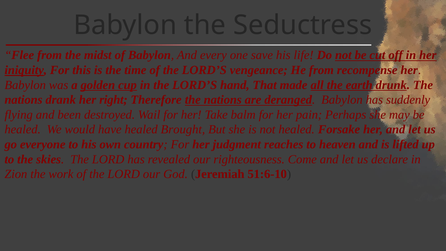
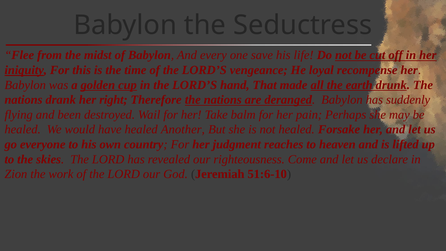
He from: from -> loyal (321, 70)
Brought: Brought -> Another (183, 129)
